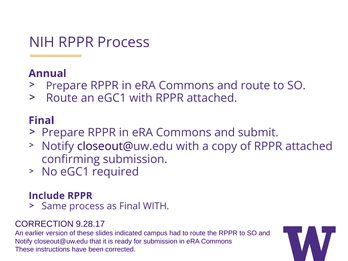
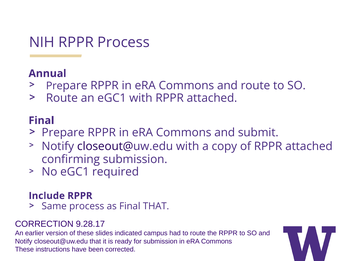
Final WITH: WITH -> THAT (156, 206)
